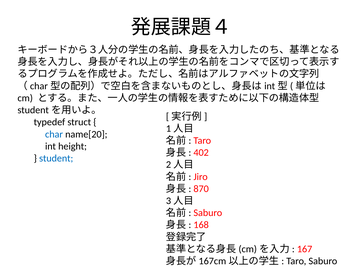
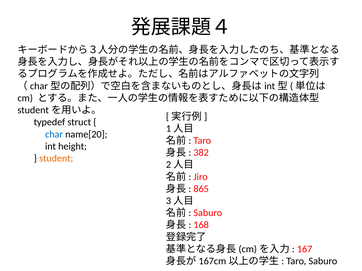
402: 402 -> 382 (201, 153)
student colour: blue -> orange (56, 159)
870: 870 -> 865 (201, 189)
